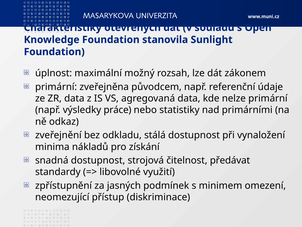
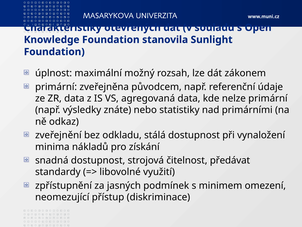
práce: práce -> znáte (117, 110)
